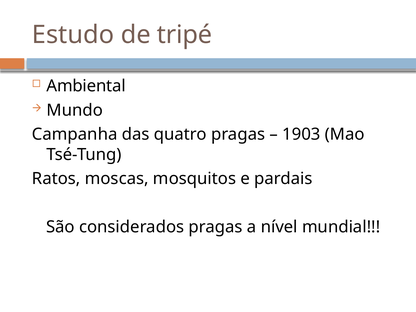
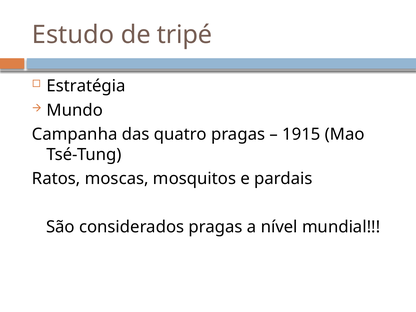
Ambiental: Ambiental -> Estratégia (86, 86)
1903: 1903 -> 1915 (301, 134)
